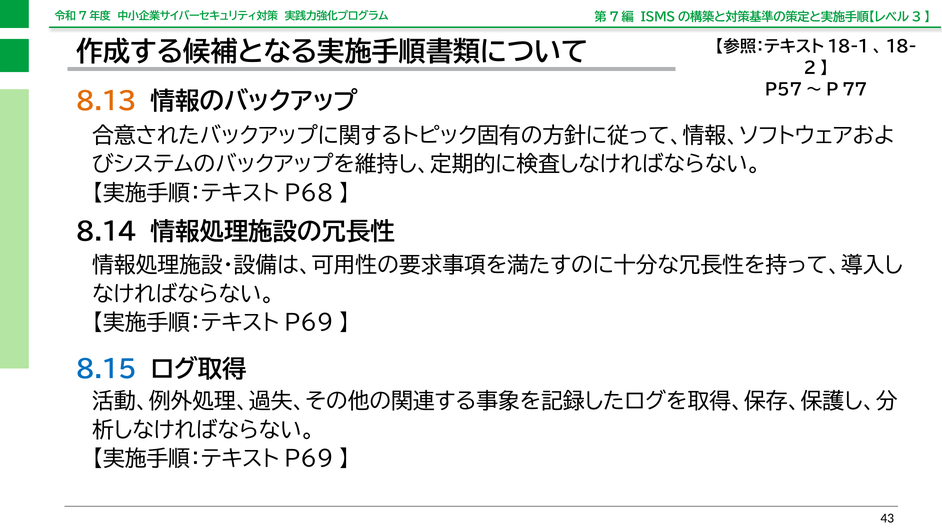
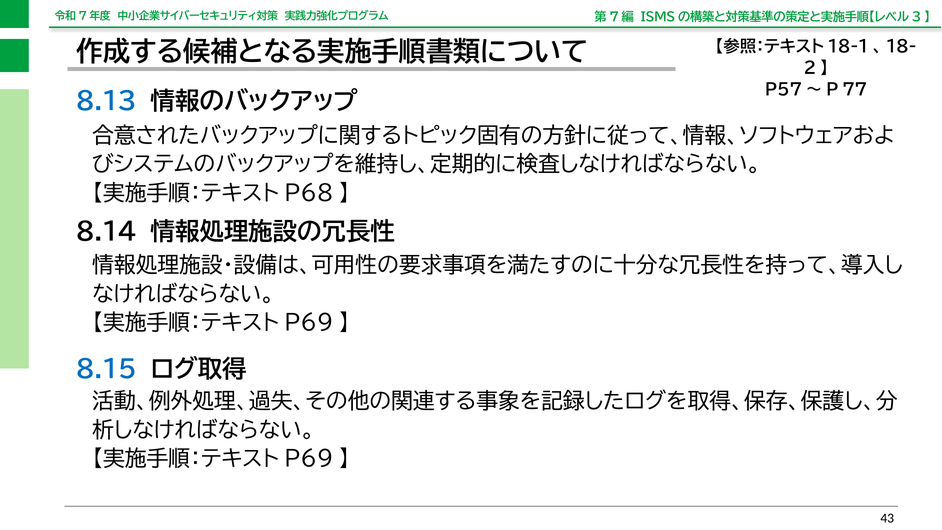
8.13 colour: orange -> blue (106, 102)
